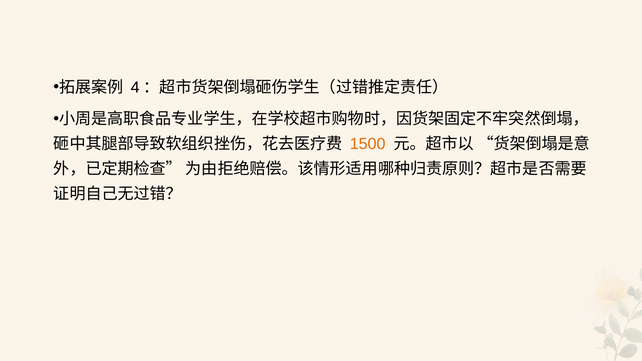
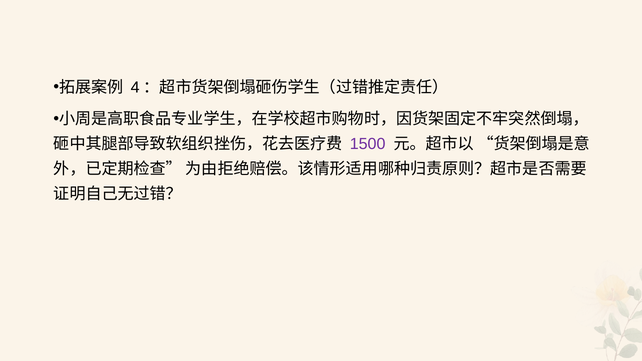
1500 colour: orange -> purple (368, 144)
